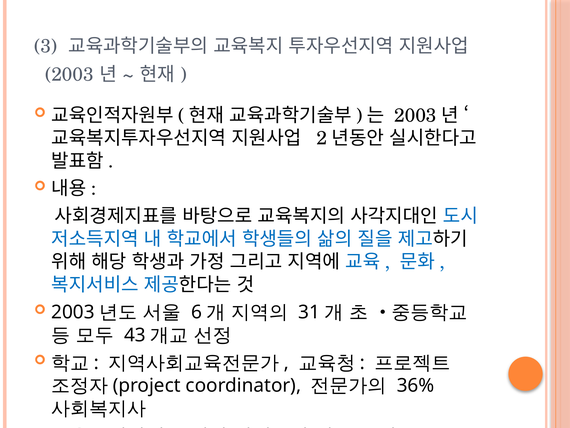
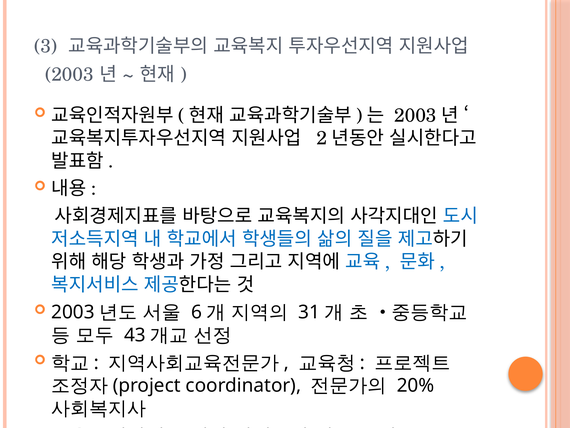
36%: 36% -> 20% (416, 385)
